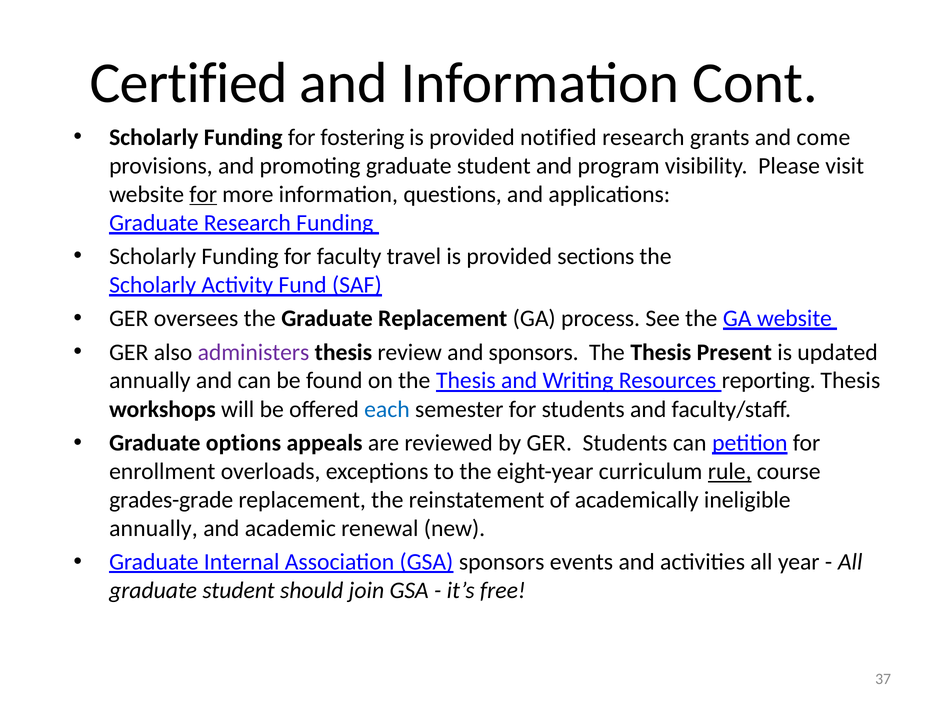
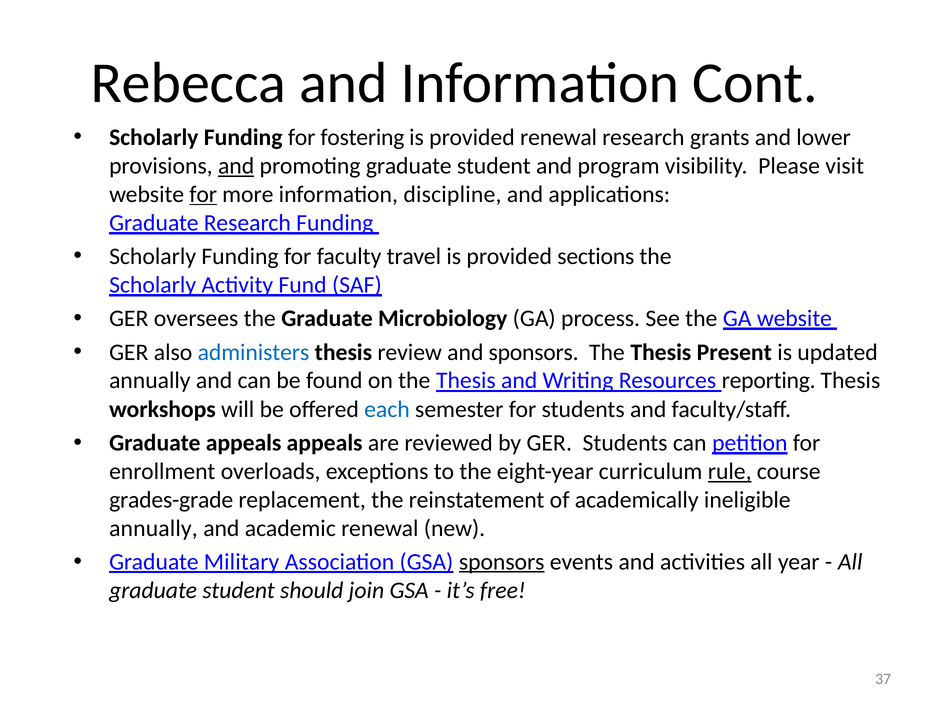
Certified: Certified -> Rebecca (188, 83)
provided notified: notified -> renewal (559, 137)
come: come -> lower (824, 137)
and underline: none -> present (236, 166)
questions: questions -> discipline (452, 194)
Graduate Replacement: Replacement -> Microbiology (443, 319)
administers colour: purple -> blue (253, 352)
Graduate options: options -> appeals (244, 443)
Internal: Internal -> Military (242, 562)
sponsors underline: none -> present (502, 562)
